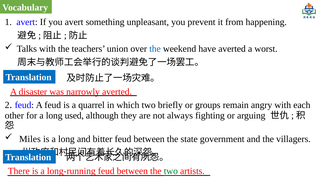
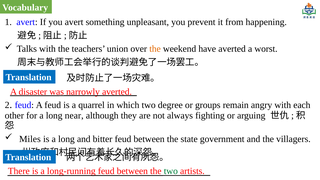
the colour: blue -> orange (155, 49)
briefly: briefly -> degree (170, 105)
used: used -> near (74, 115)
